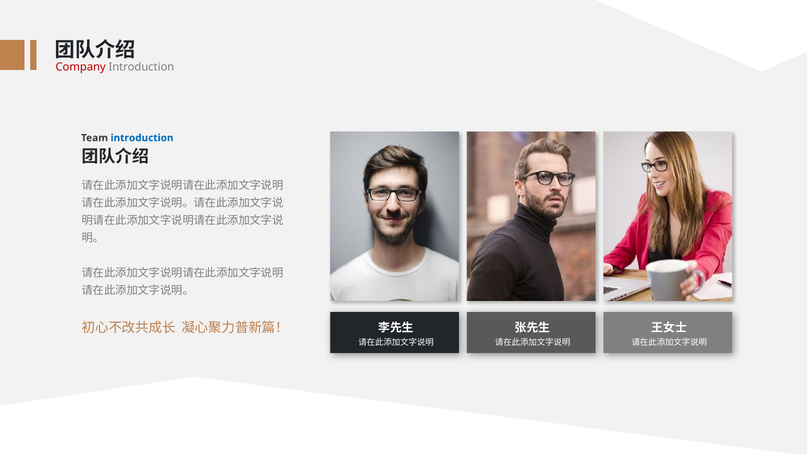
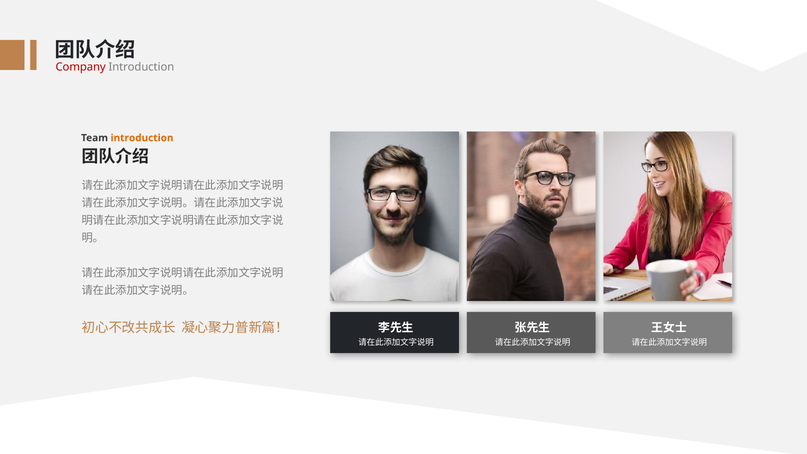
introduction colour: blue -> orange (142, 138)
